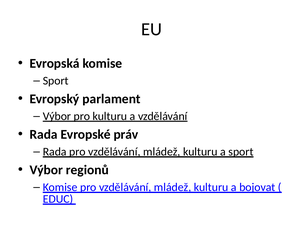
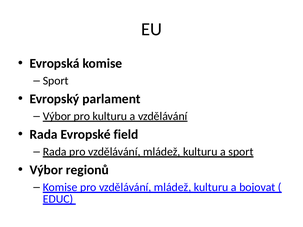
práv: práv -> field (126, 135)
